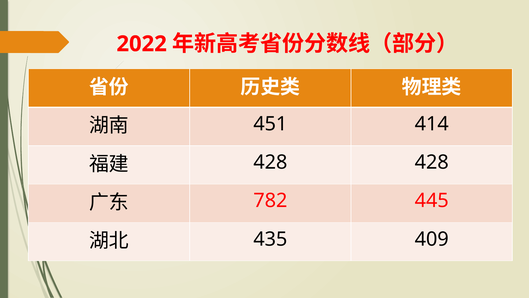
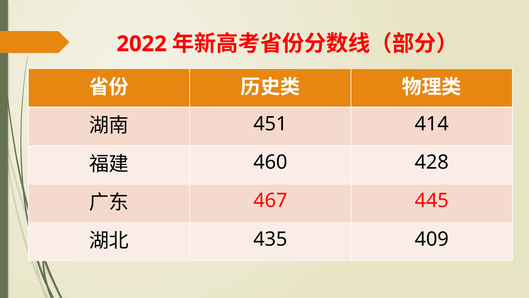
428: 428 -> 460 (270, 162)
782: 782 -> 467 (270, 200)
